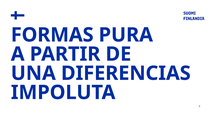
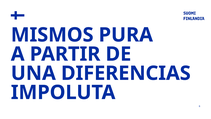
FORMAS: FORMAS -> MISMOS (52, 35)
